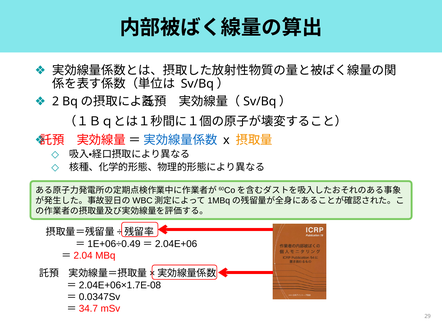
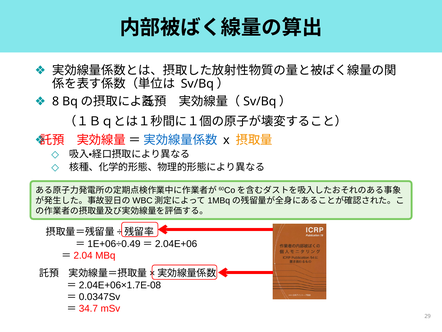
2: 2 -> 8 (56, 101)
